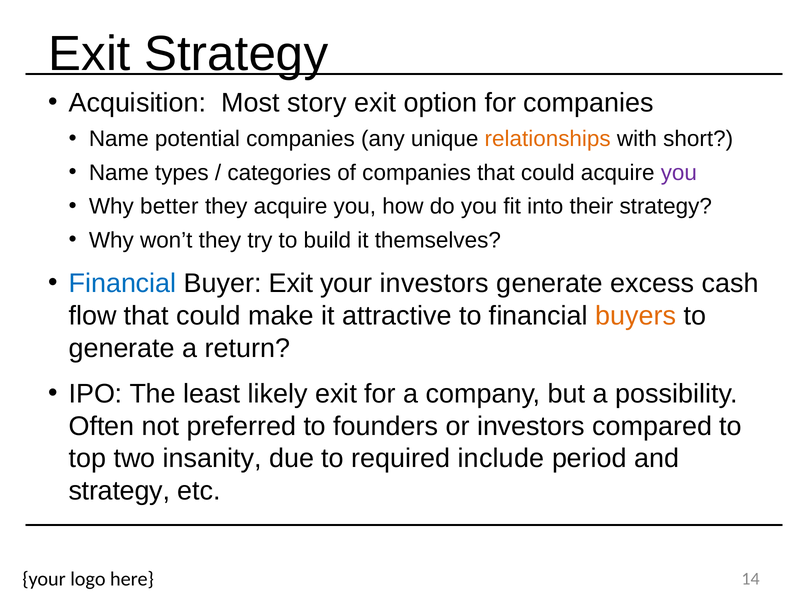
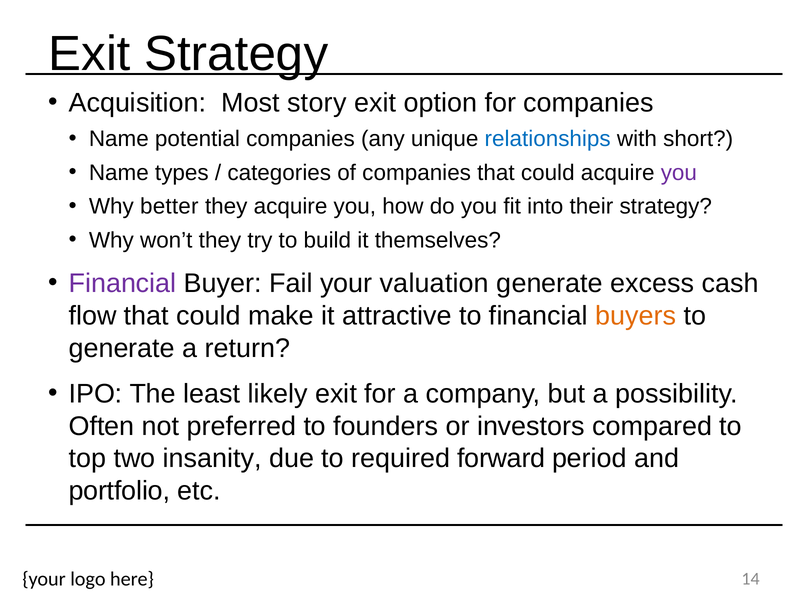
relationships colour: orange -> blue (548, 139)
Financial colour: blue -> purple (123, 284)
Buyer Exit: Exit -> Fail (291, 284)
your investors: investors -> valuation (434, 284)
include: include -> forward (501, 459)
strategy: strategy -> portfolio (119, 491)
